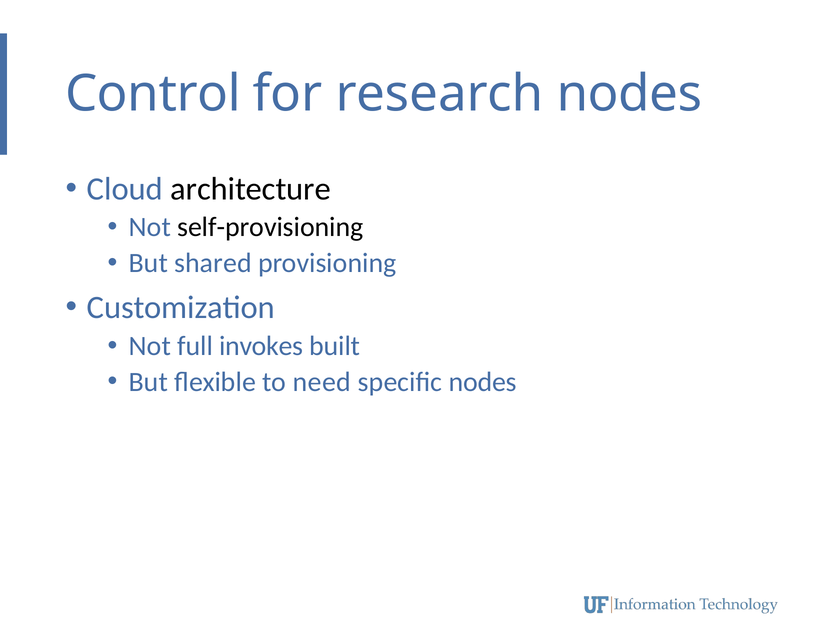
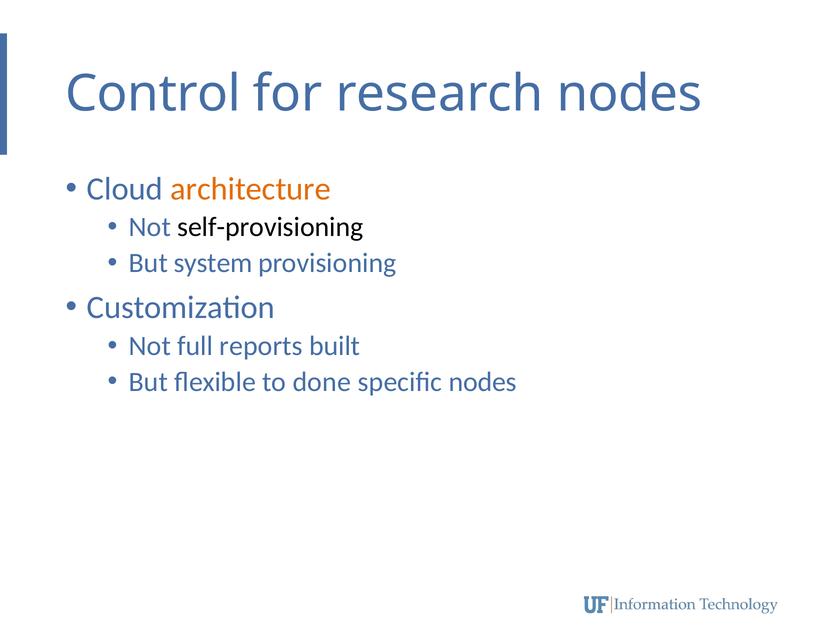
architecture colour: black -> orange (251, 189)
shared: shared -> system (213, 263)
invokes: invokes -> reports (261, 346)
need: need -> done (322, 382)
